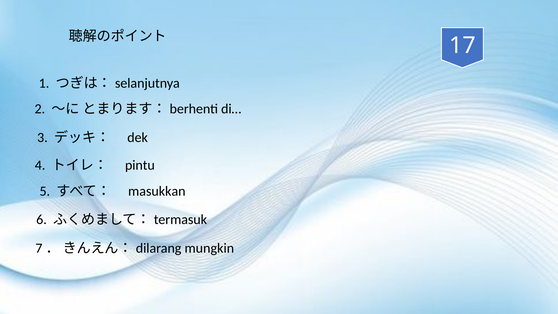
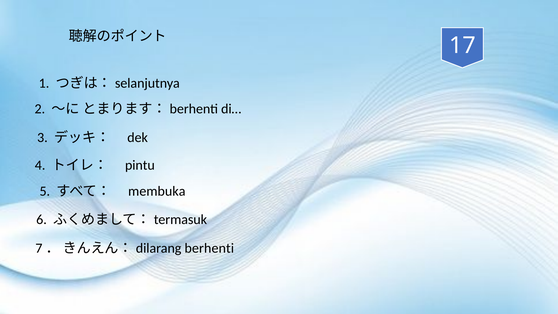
masukkan: masukkan -> membuka (157, 191)
mungkin: mungkin -> berhenti (209, 248)
